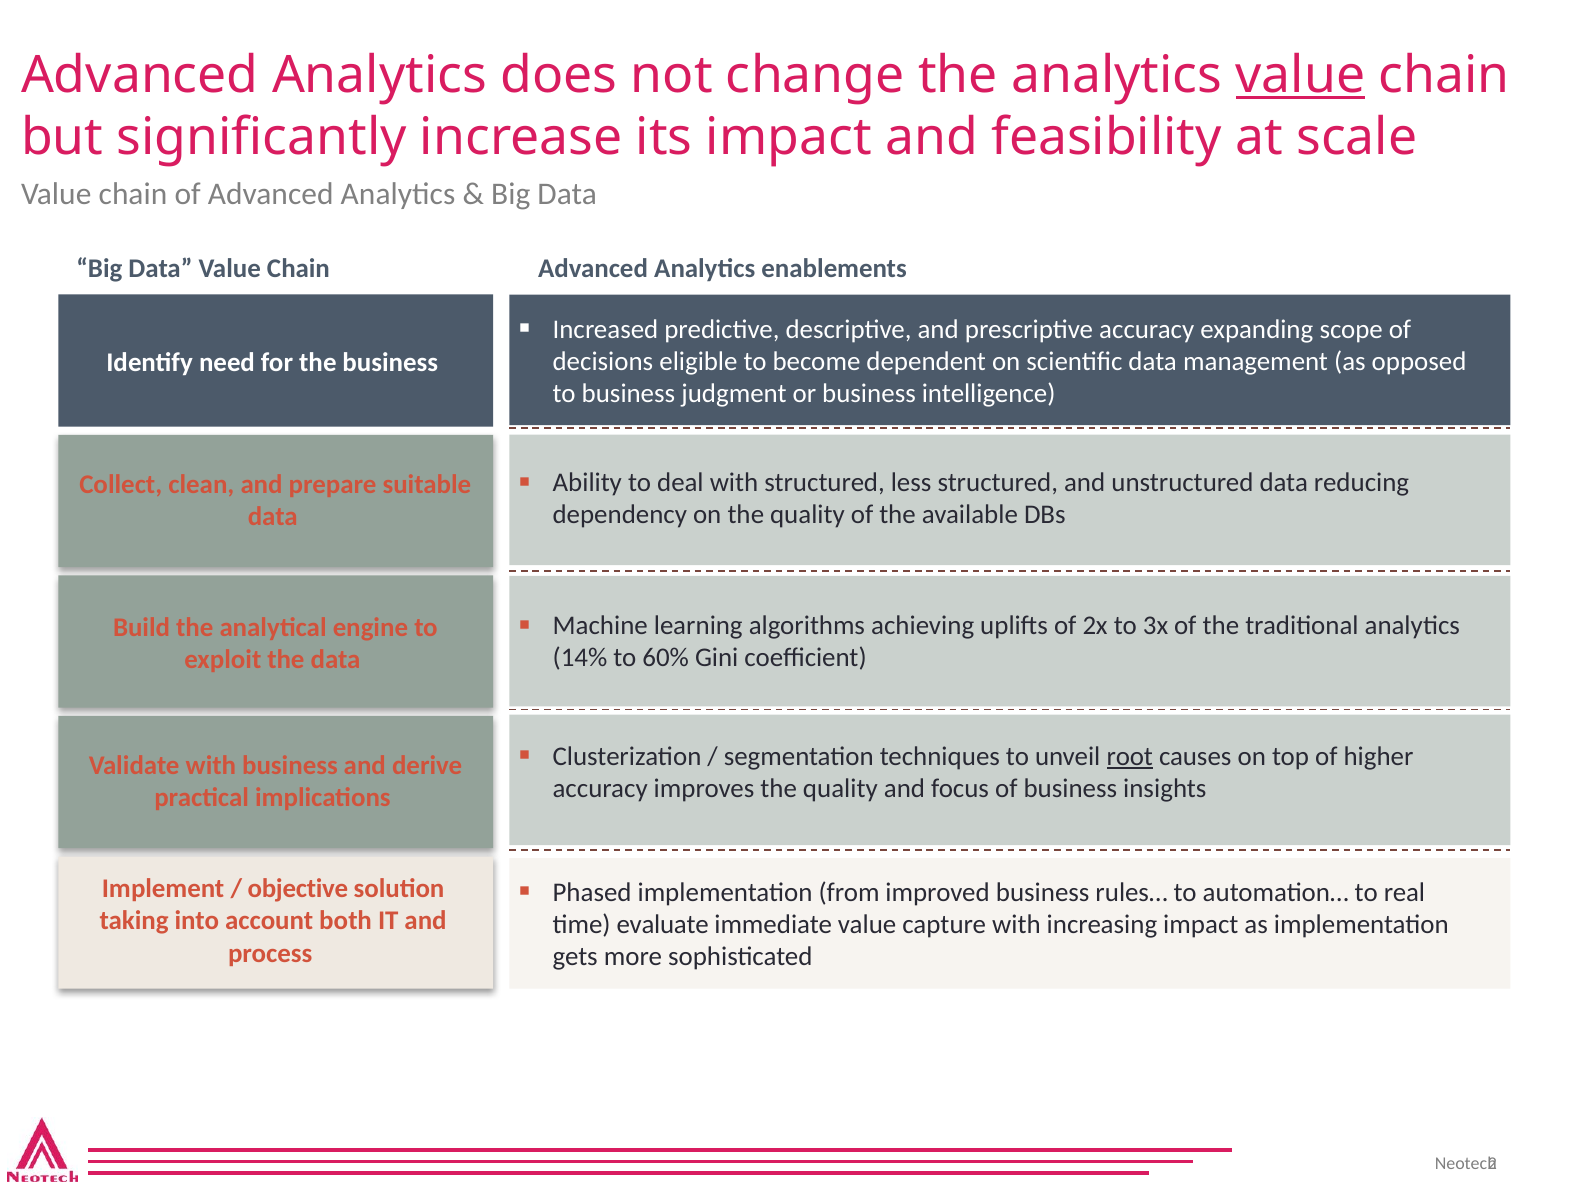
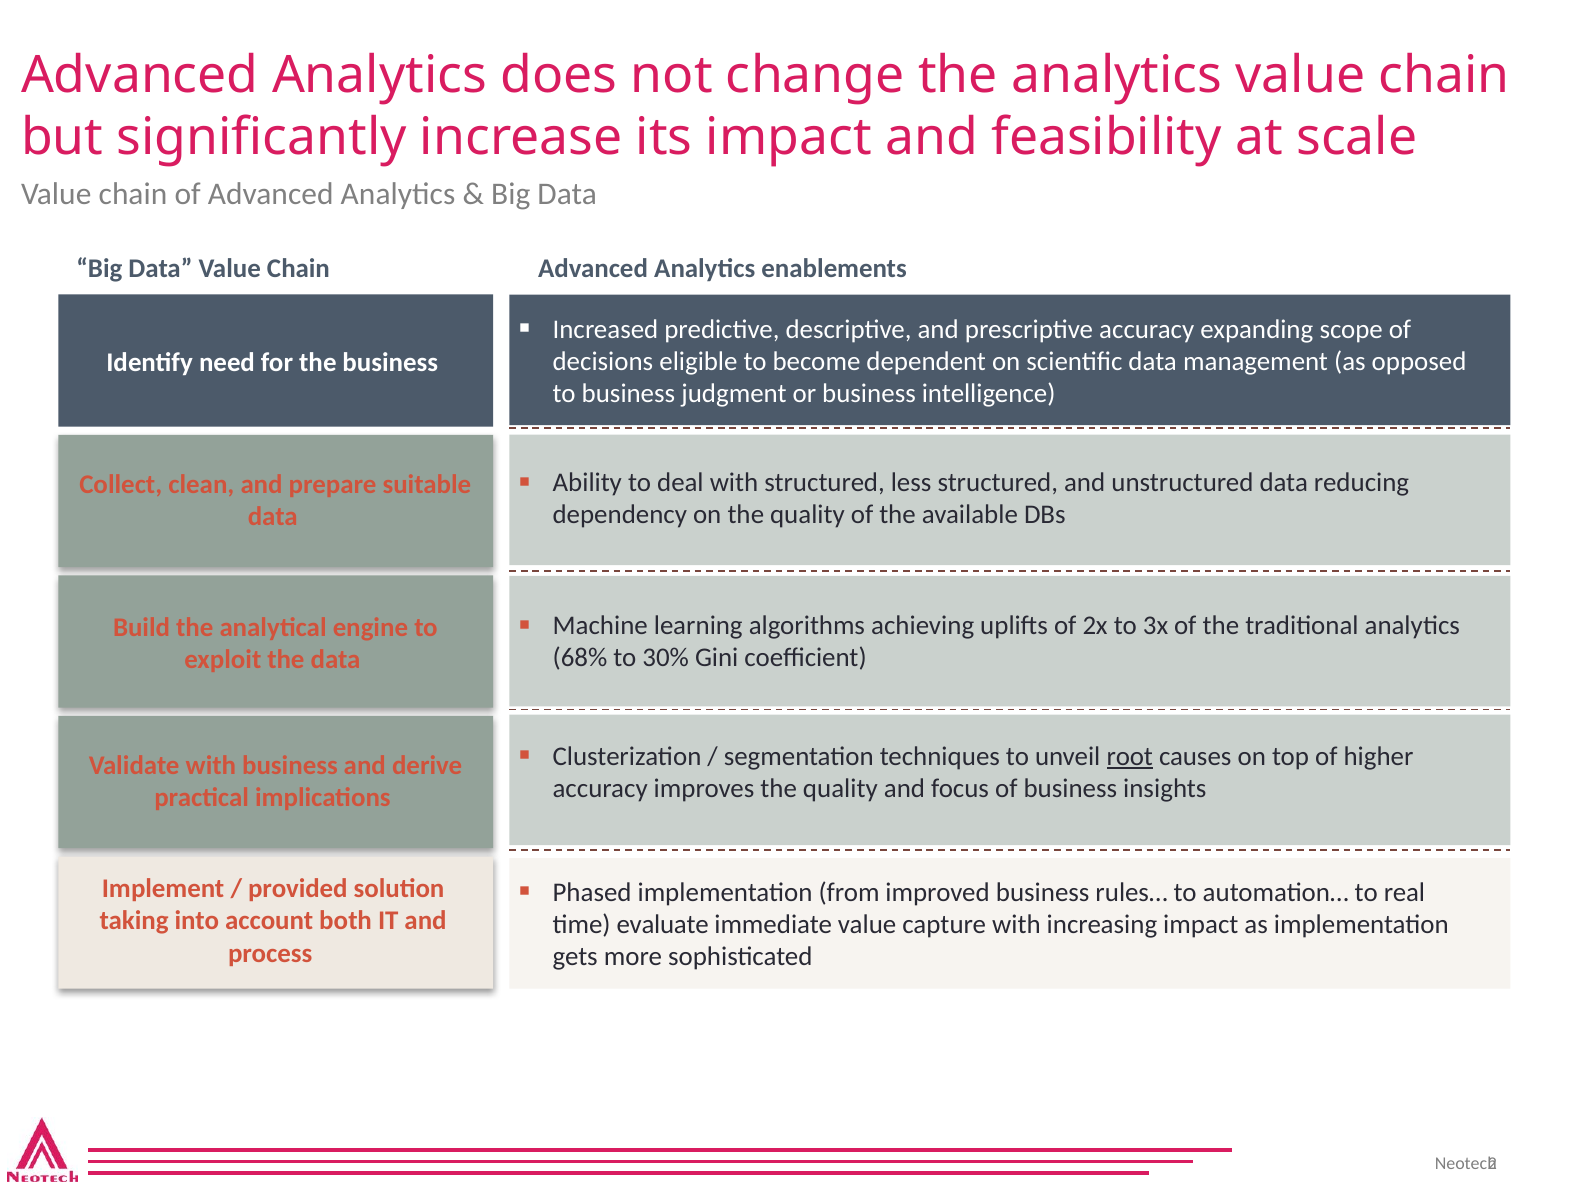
value underline: present -> none (1301, 75)
14%: 14% -> 68% (580, 658)
60%: 60% -> 30% (666, 658)
objective: objective -> provided (298, 888)
